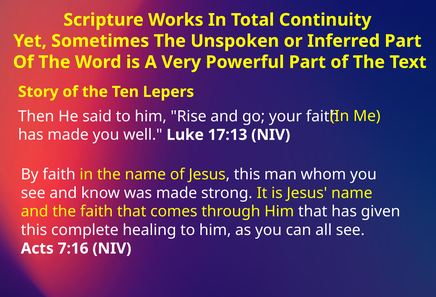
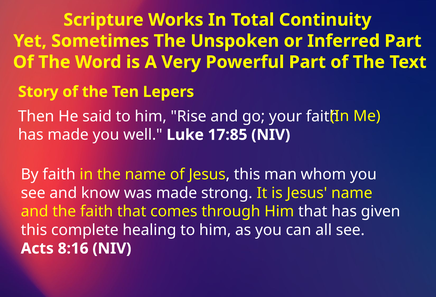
17:13: 17:13 -> 17:85 (228, 135)
7:16: 7:16 -> 8:16 (73, 249)
